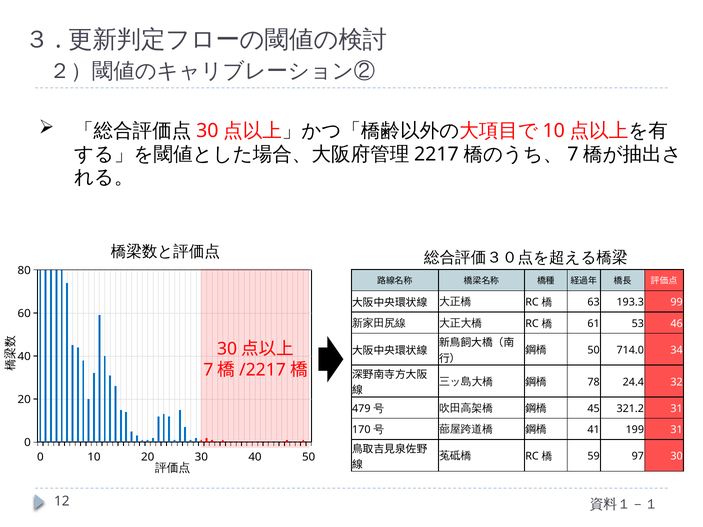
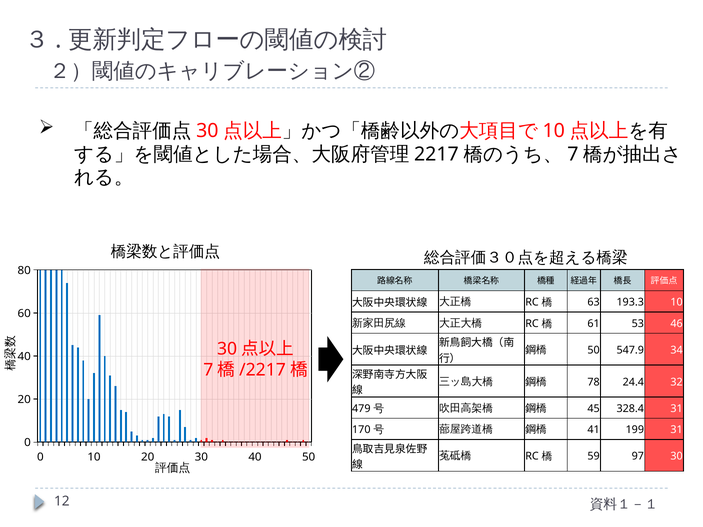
193.3 99: 99 -> 10 (677, 302)
714.0: 714.0 -> 547.9 (630, 350)
321.2: 321.2 -> 328.4 (630, 409)
